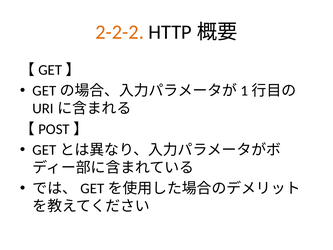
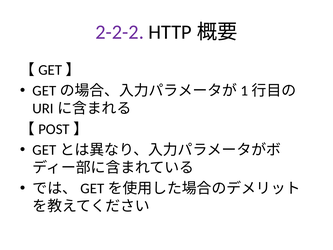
2-2-2 colour: orange -> purple (120, 32)
